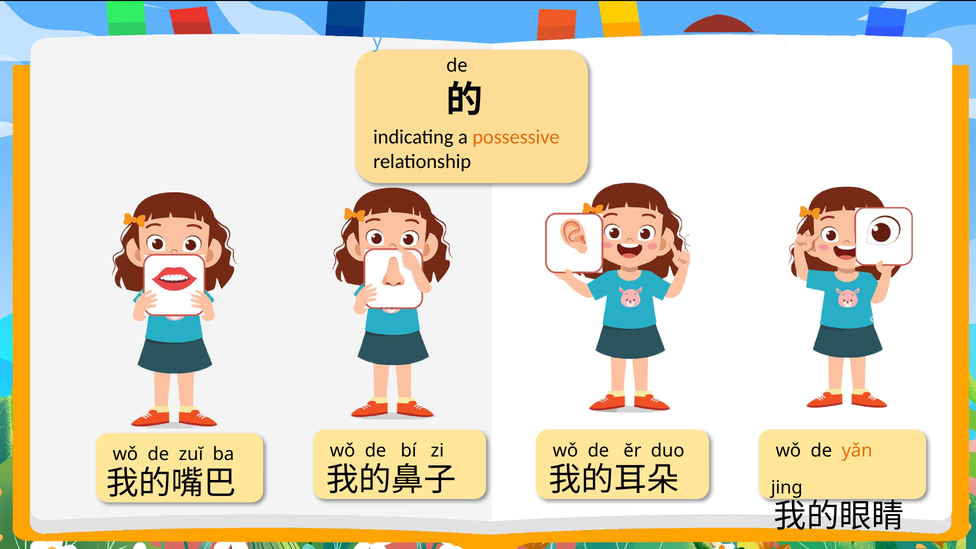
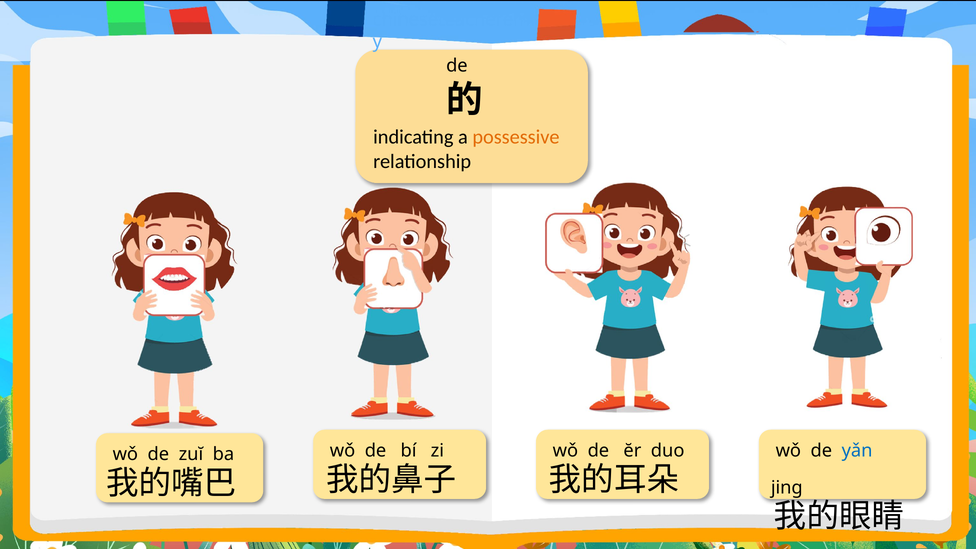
yǎn colour: orange -> blue (857, 451)
